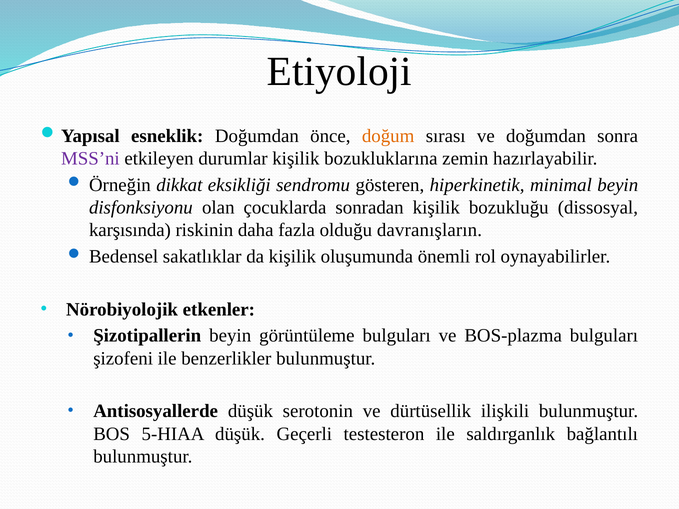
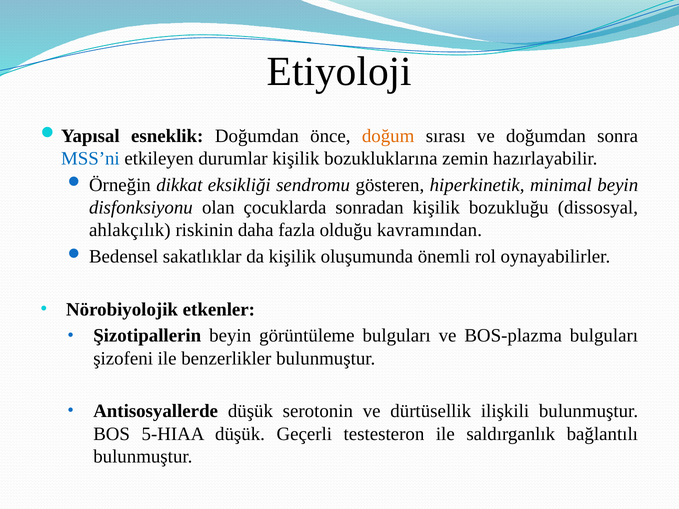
MSS’ni colour: purple -> blue (90, 159)
karşısında: karşısında -> ahlakçılık (130, 230)
davranışların: davranışların -> kavramından (429, 230)
